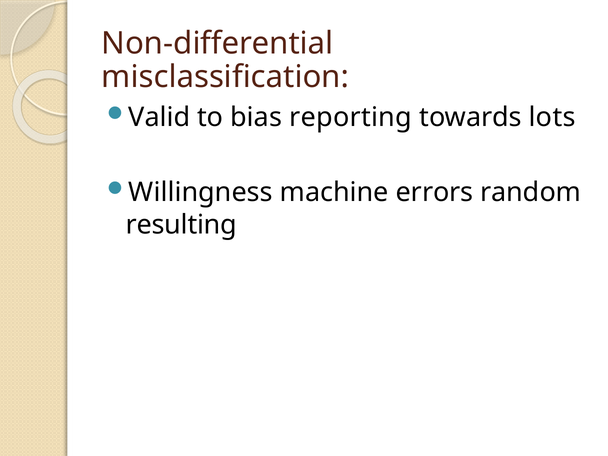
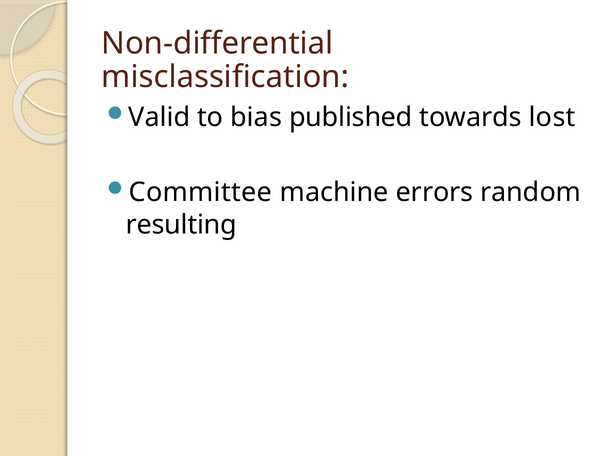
reporting: reporting -> published (351, 117)
lots: lots -> lost (552, 117)
Willingness: Willingness -> Committee (200, 192)
